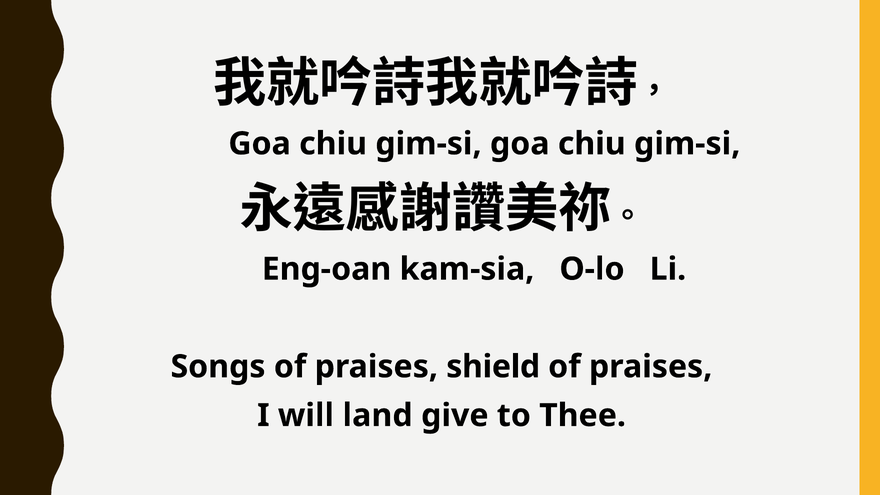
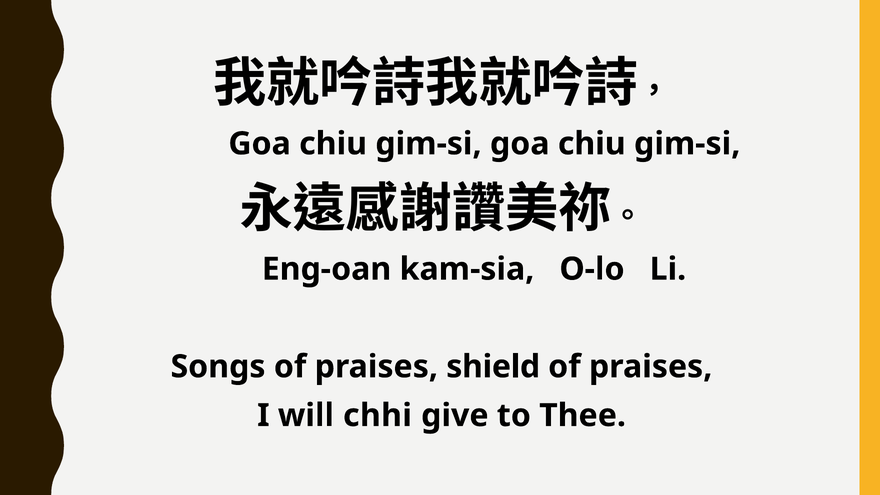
land: land -> chhi (377, 415)
